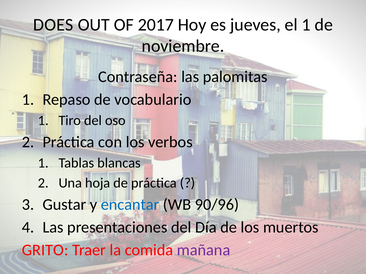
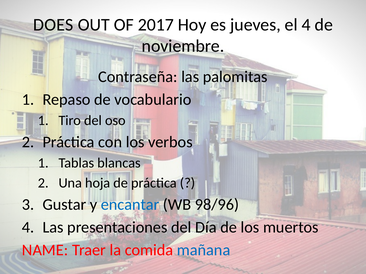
el 1: 1 -> 4 (306, 25)
90/96: 90/96 -> 98/96 (217, 205)
GRITO: GRITO -> NAME (45, 250)
mañana colour: purple -> blue (204, 250)
